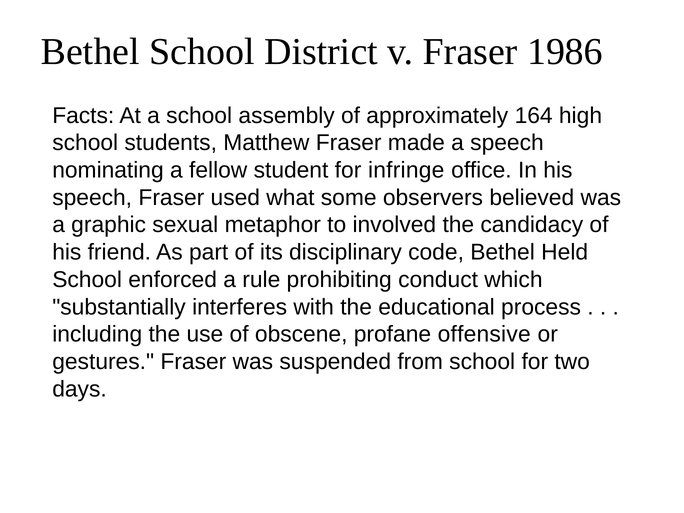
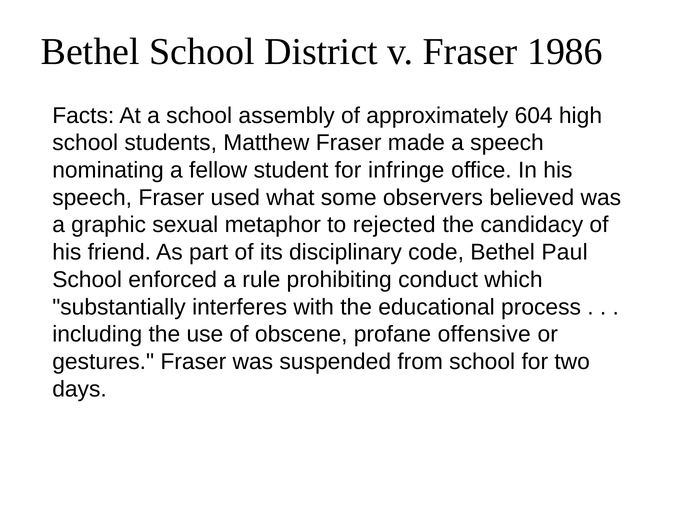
164: 164 -> 604 (534, 116)
involved: involved -> rejected (394, 225)
Held: Held -> Paul (565, 252)
